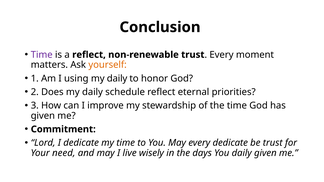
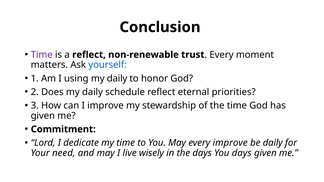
yourself colour: orange -> blue (108, 65)
every dedicate: dedicate -> improve (230, 143)
be trust: trust -> daily (273, 143)
You daily: daily -> days (242, 153)
